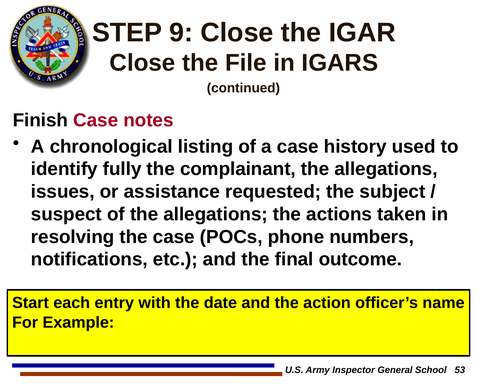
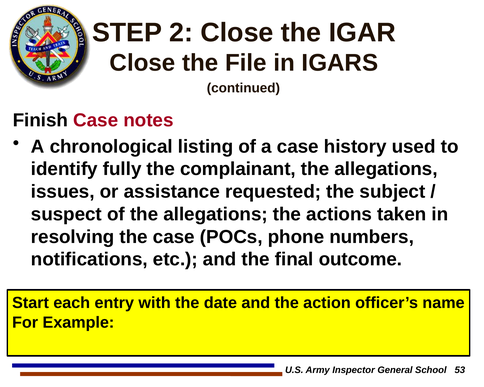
9: 9 -> 2 (181, 33)
